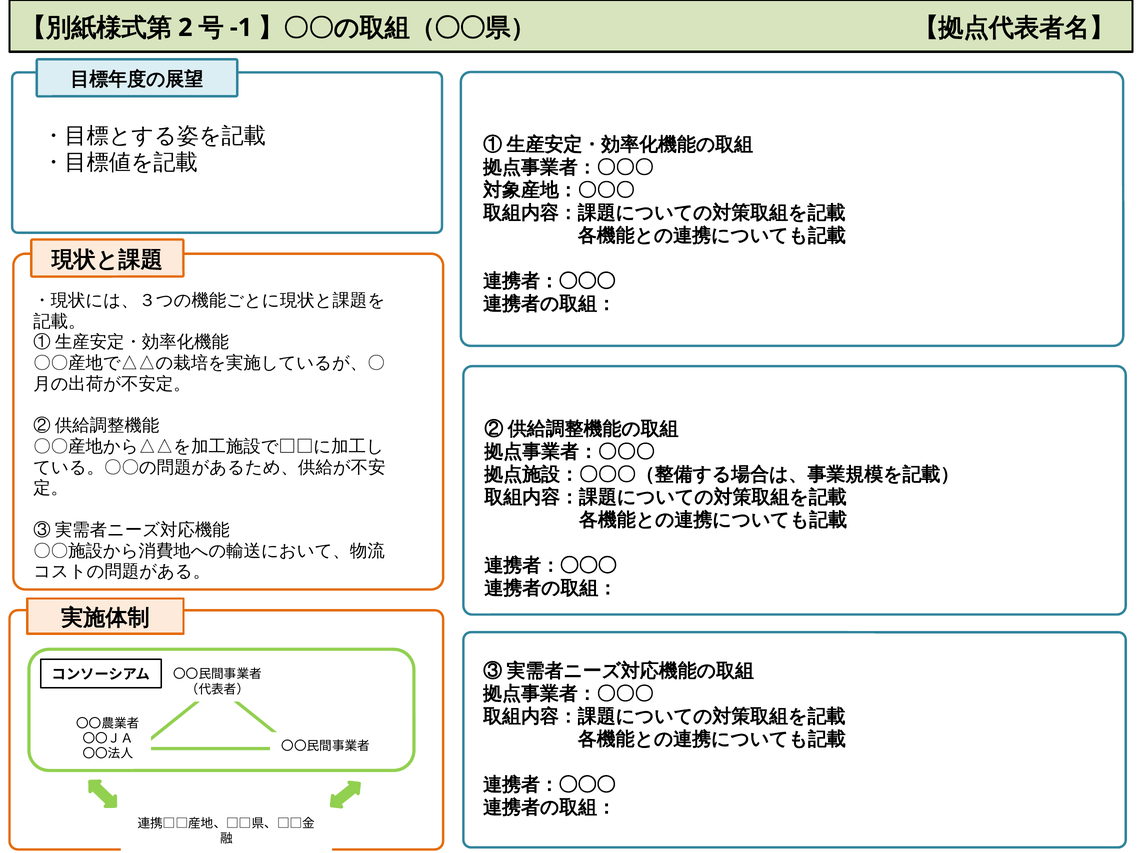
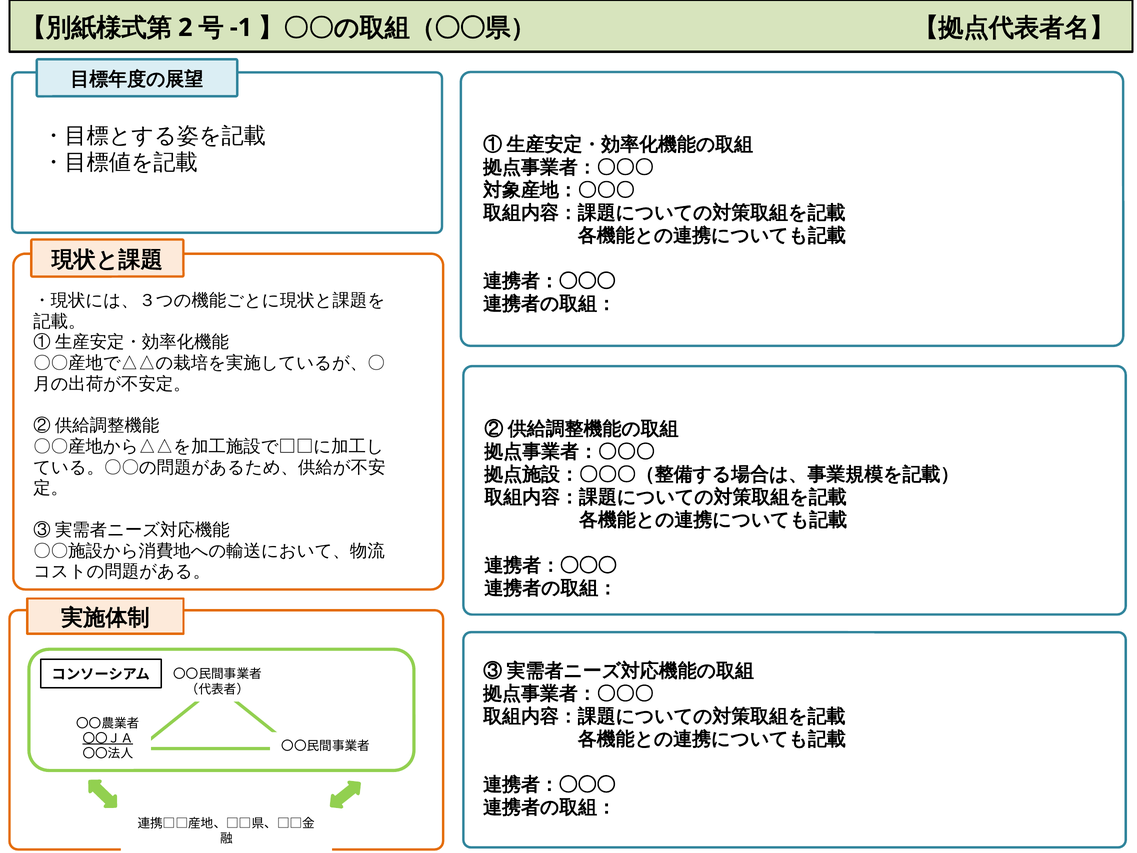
〇〇ＪＡ underline: none -> present (108, 738)
